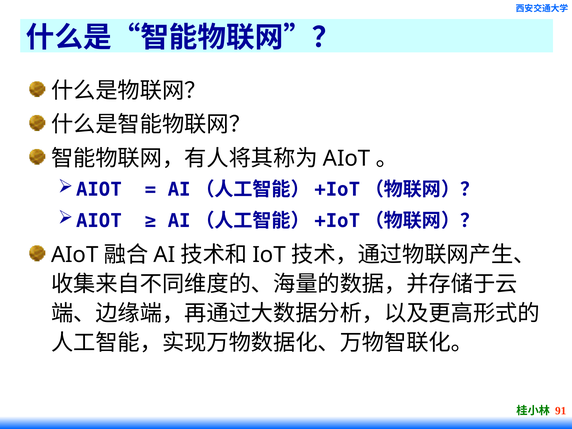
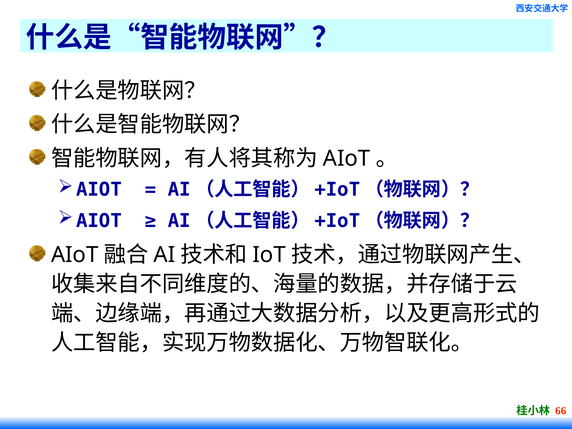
91: 91 -> 66 (561, 411)
